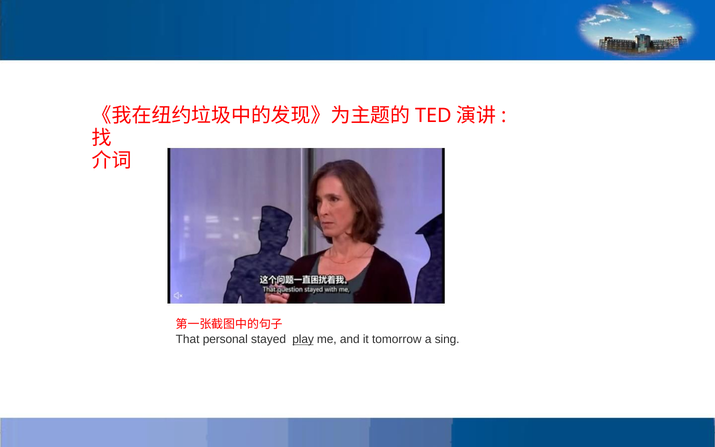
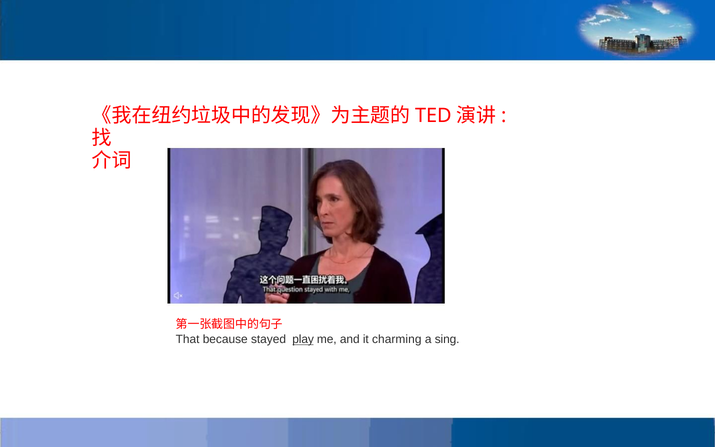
personal: personal -> because (225, 339)
tomorrow: tomorrow -> charming (397, 339)
